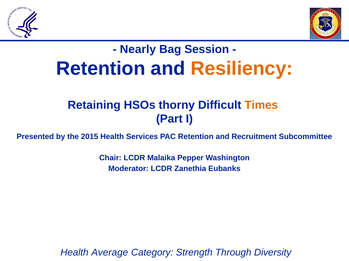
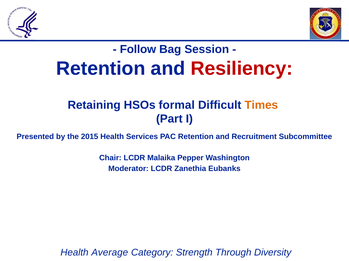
Nearly: Nearly -> Follow (138, 49)
Resiliency colour: orange -> red (242, 69)
thorny: thorny -> formal (177, 105)
